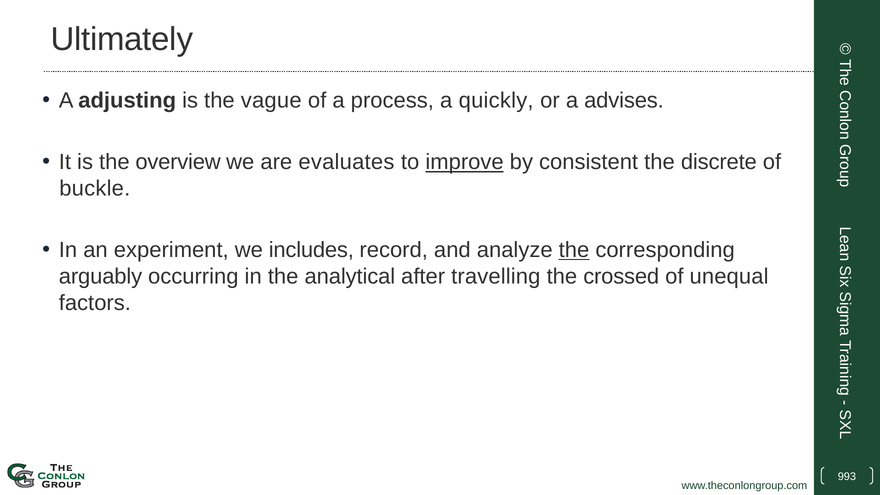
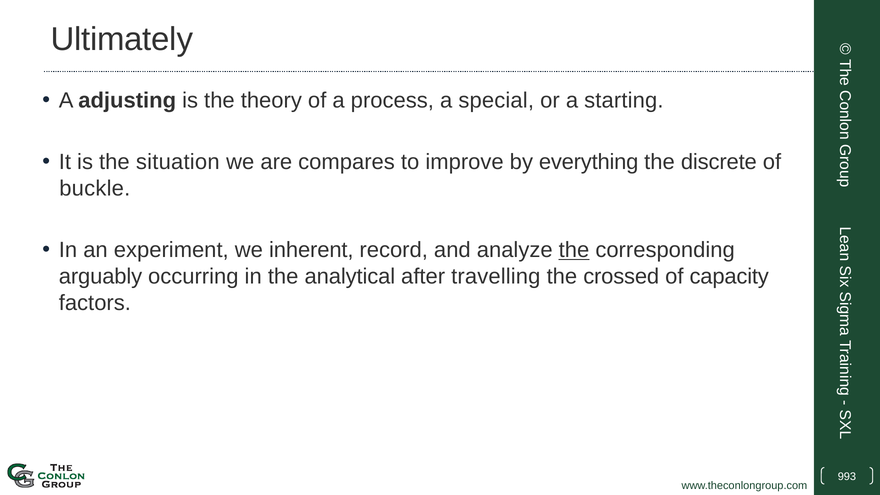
vague: vague -> theory (271, 101)
quickly: quickly -> special (496, 101)
advises: advises -> starting (624, 101)
overview: overview -> situation (178, 162)
evaluates: evaluates -> compares (347, 162)
improve underline: present -> none (465, 162)
consistent: consistent -> everything (589, 162)
includes: includes -> inherent (311, 250)
unequal: unequal -> capacity (729, 277)
